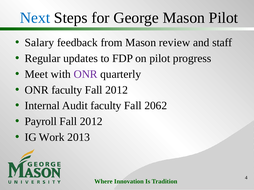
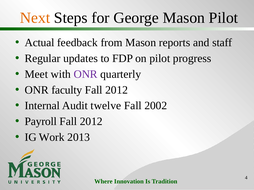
Next colour: blue -> orange (35, 18)
Salary: Salary -> Actual (40, 43)
review: review -> reports (175, 43)
Audit faculty: faculty -> twelve (106, 106)
2062: 2062 -> 2002 (156, 106)
